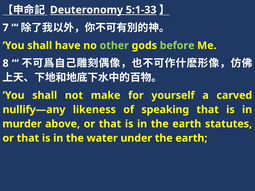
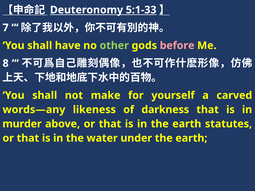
before colour: light green -> pink (177, 46)
nullify—any: nullify—any -> words—any (34, 110)
speaking: speaking -> darkness (165, 110)
